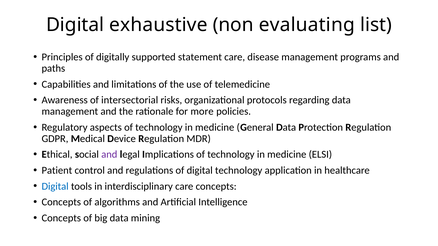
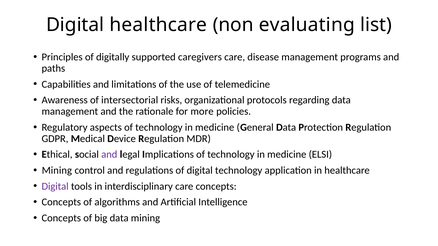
Digital exhaustive: exhaustive -> healthcare (158, 25)
statement: statement -> caregivers (200, 57)
Patient: Patient -> Mining (57, 171)
Digital colour: blue -> purple (55, 187)
